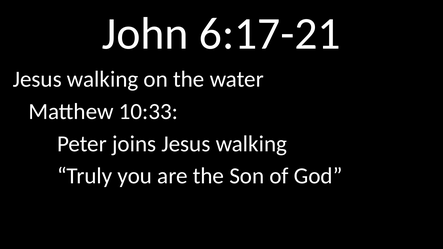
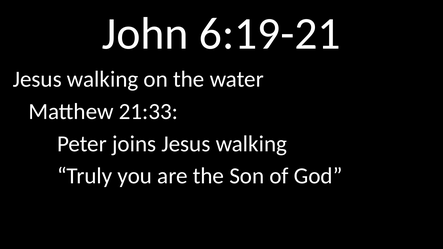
6:17-21: 6:17-21 -> 6:19-21 (270, 34)
10:33: 10:33 -> 21:33 (148, 111)
